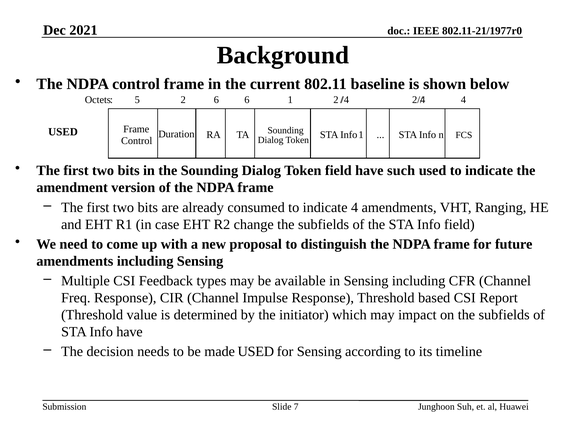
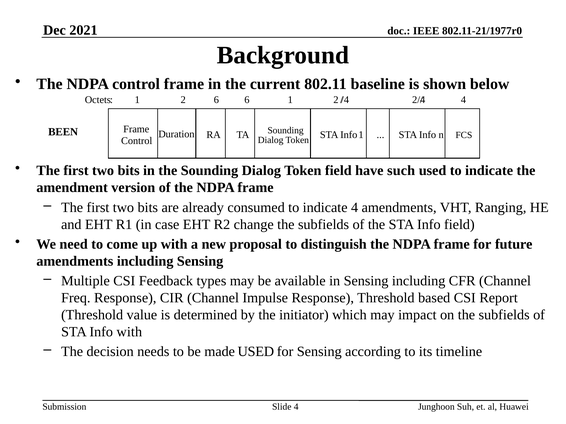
Octets 5: 5 -> 1 (137, 100)
USED: USED -> BEEN (63, 132)
Info have: have -> with (129, 332)
Slide 7: 7 -> 4 (296, 407)
